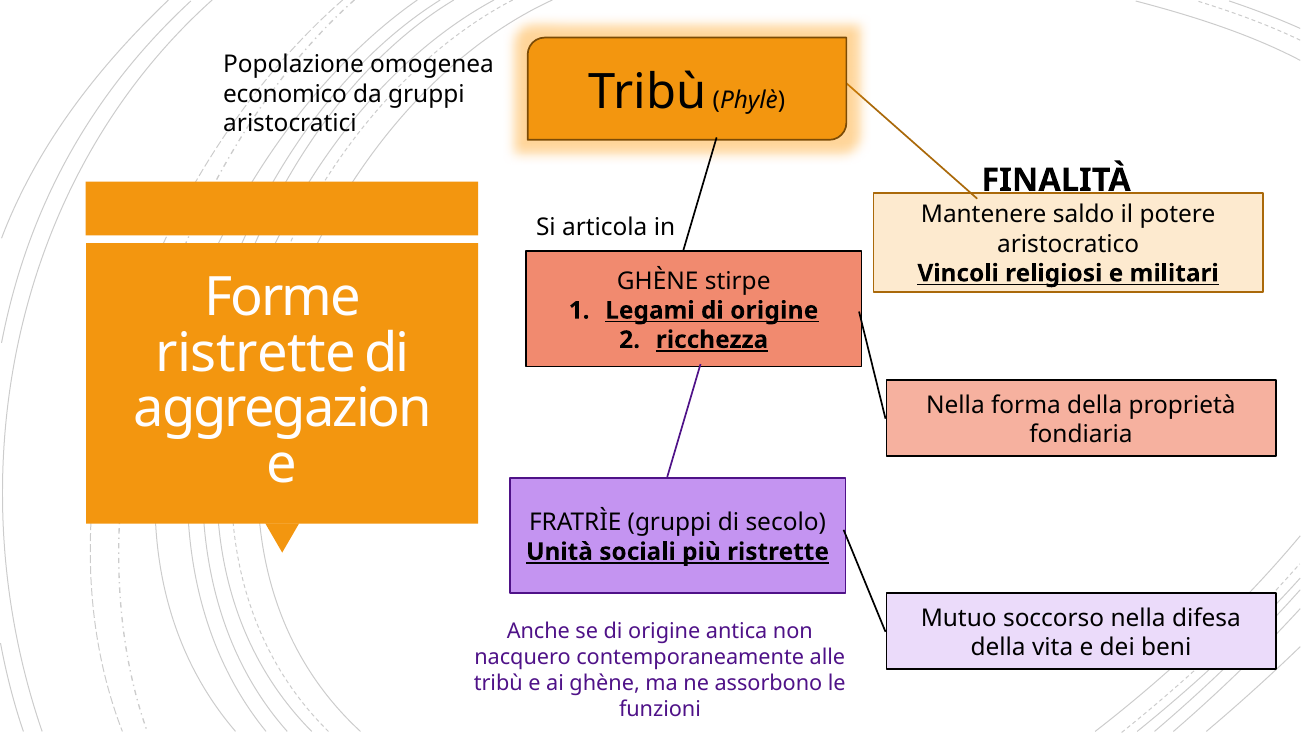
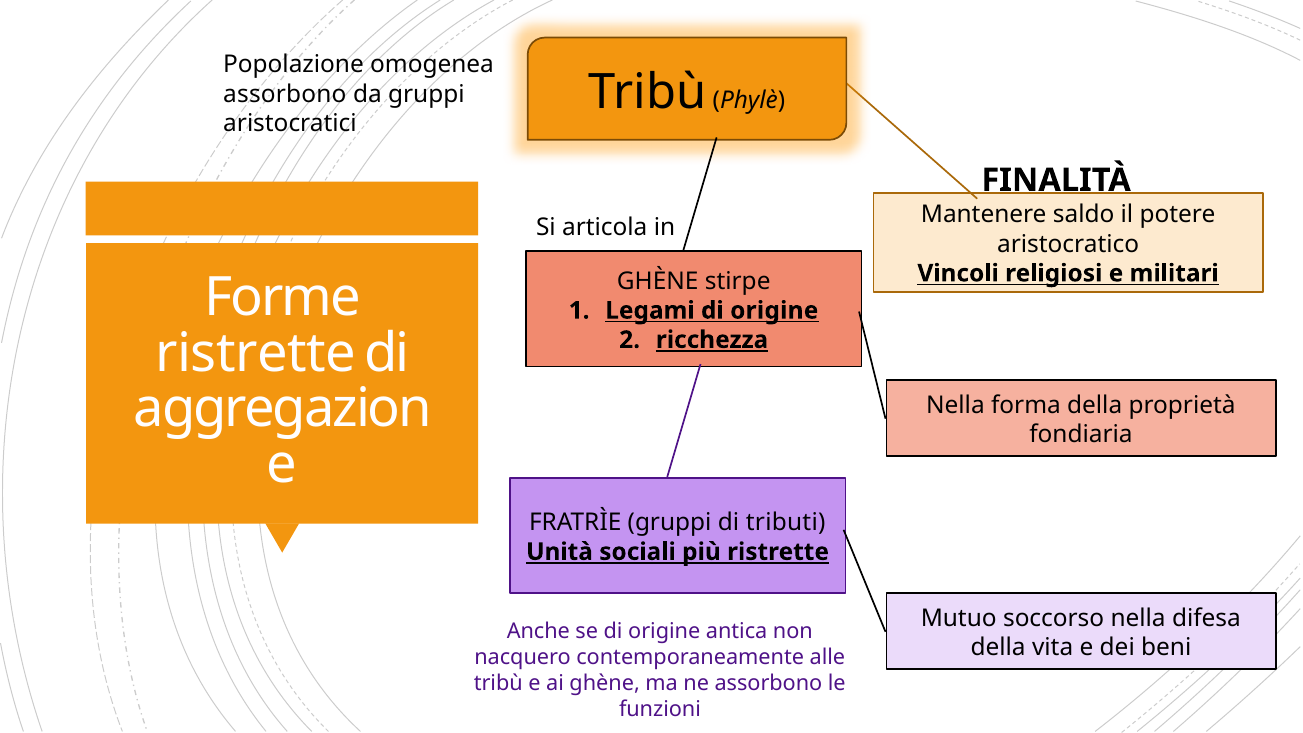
economico: economico -> assorbono (285, 94)
secolo: secolo -> tributi (786, 522)
